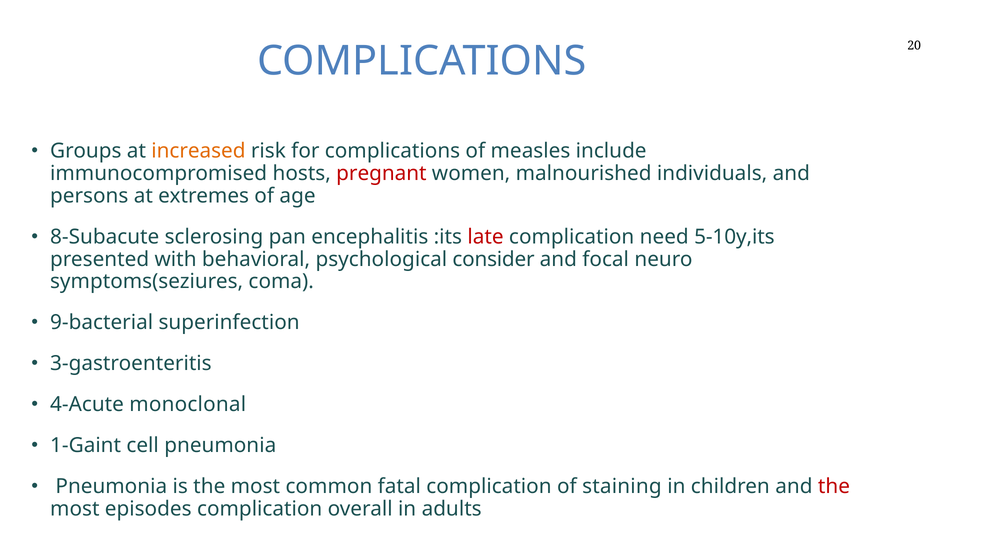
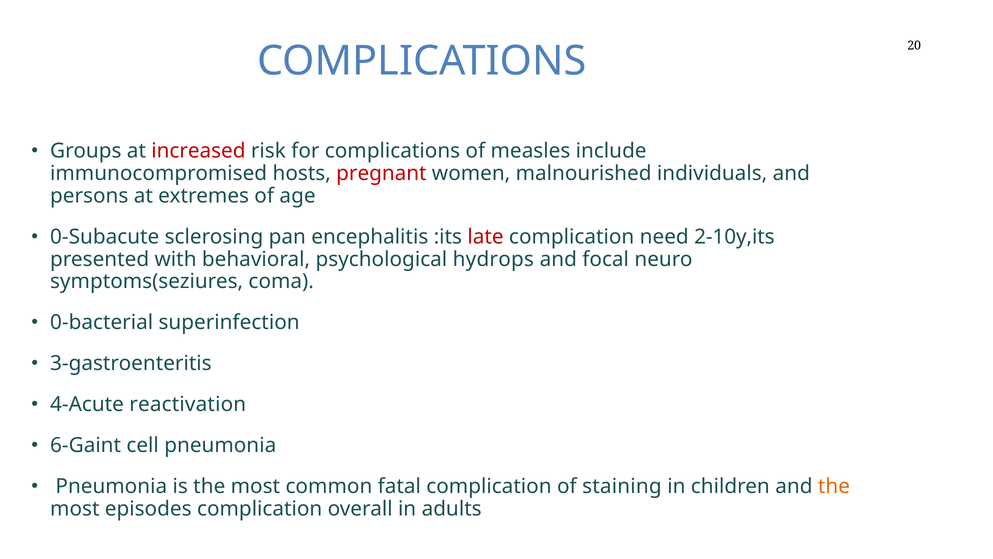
increased colour: orange -> red (198, 151)
8-Subacute: 8-Subacute -> 0-Subacute (105, 237)
5-10y,its: 5-10y,its -> 2-10y,its (734, 237)
consider: consider -> hydrops (493, 259)
9-bacterial: 9-bacterial -> 0-bacterial (102, 323)
monoclonal: monoclonal -> reactivation (188, 405)
1-Gaint: 1-Gaint -> 6-Gaint (86, 446)
the colour: red -> orange (834, 487)
